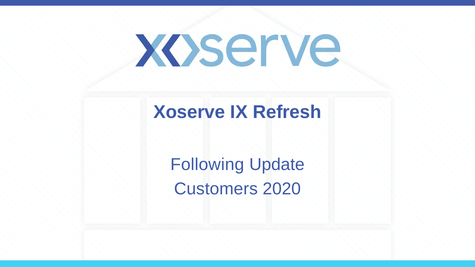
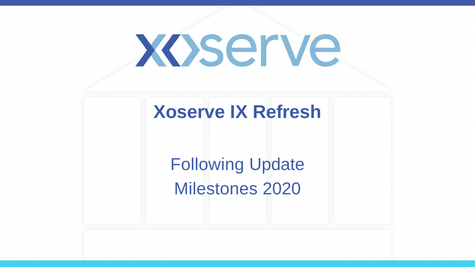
Customers: Customers -> Milestones (216, 189)
